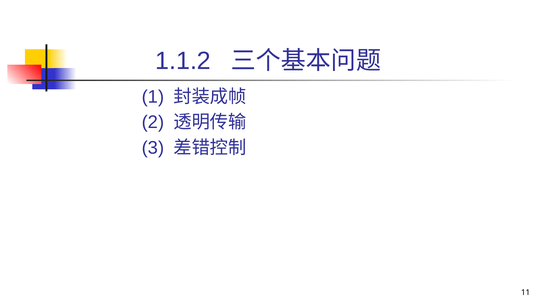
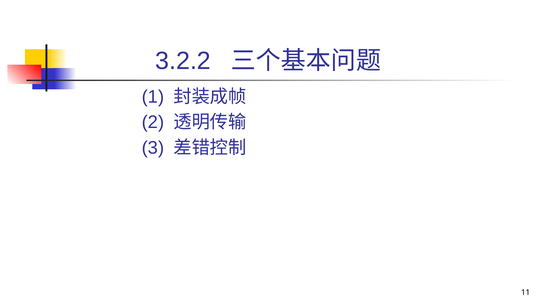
1.1.2: 1.1.2 -> 3.2.2 (183, 61)
